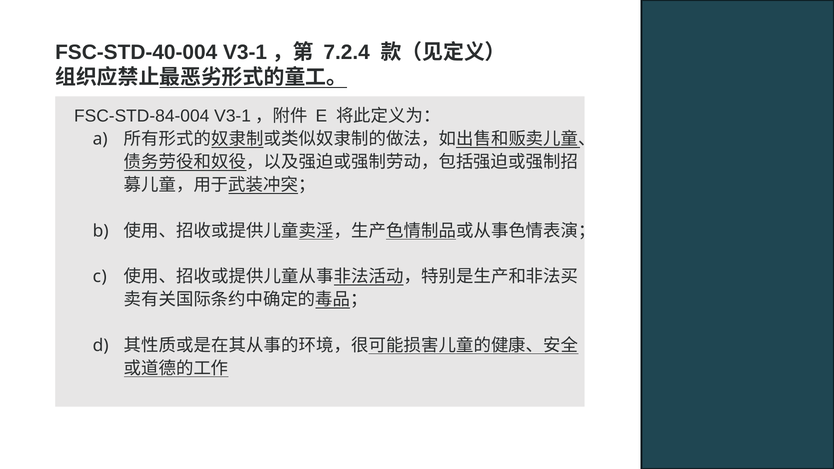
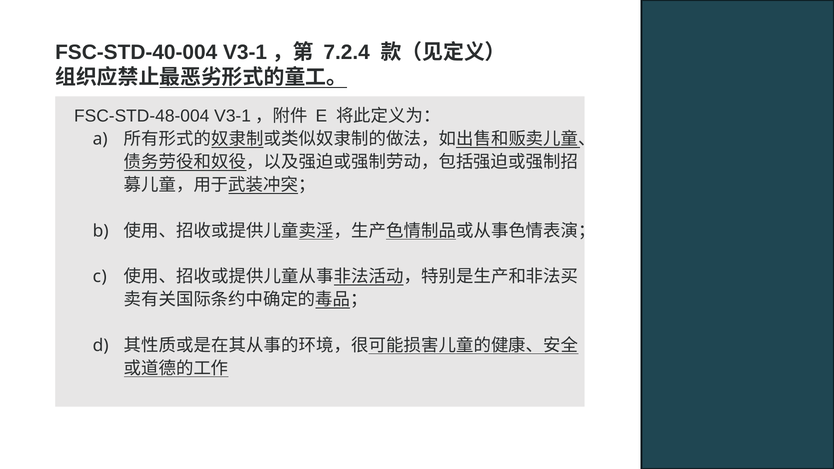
FSC-STD-84-004: FSC-STD-84-004 -> FSC-STD-48-004 (142, 116)
